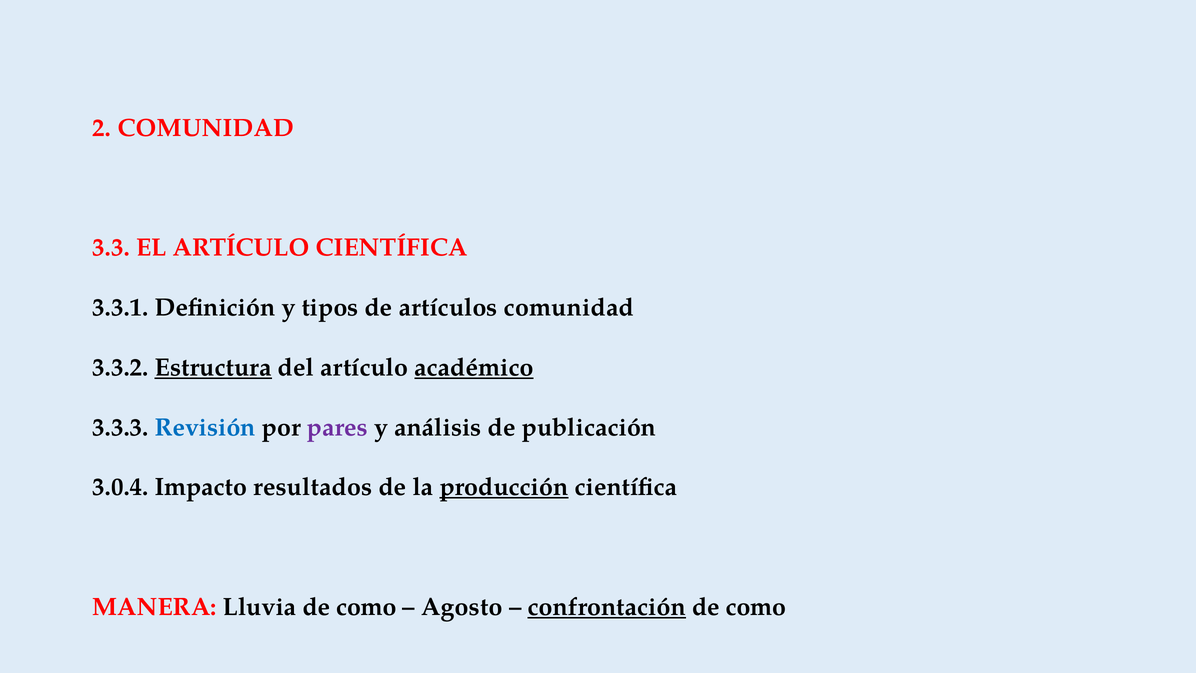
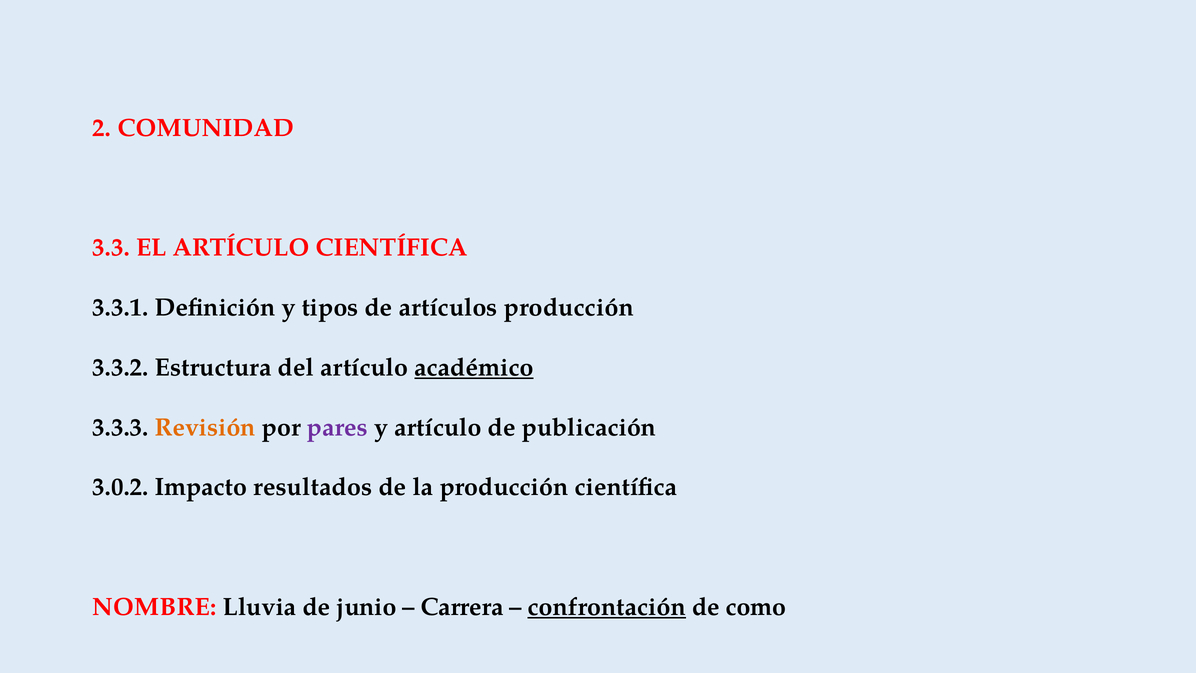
artículos comunidad: comunidad -> producción (569, 307)
Estructura underline: present -> none (213, 367)
Revisión colour: blue -> orange (205, 427)
y análisis: análisis -> artículo (438, 427)
3.0.4: 3.0.4 -> 3.0.2 (121, 487)
producción underline: present -> none (504, 487)
MANERA: MANERA -> NOMBRE (154, 607)
Lluvia de como: como -> junio (366, 607)
Agosto: Agosto -> Carrera (462, 607)
